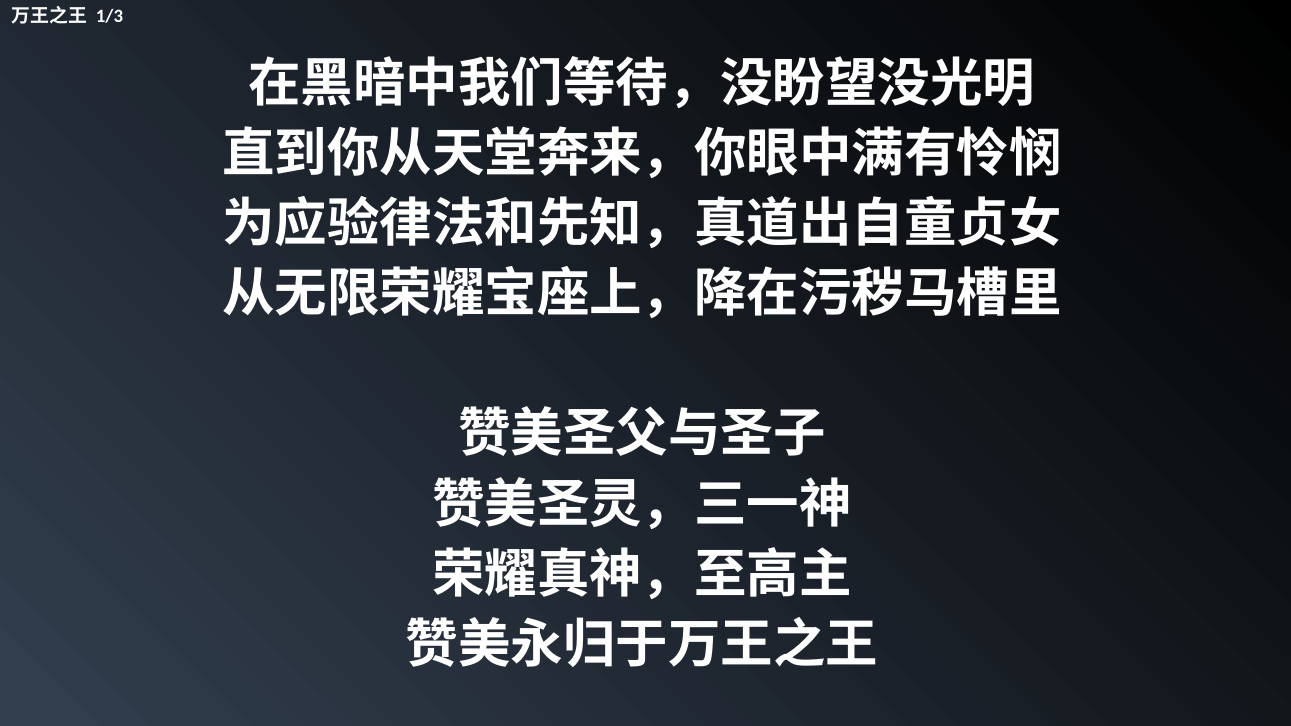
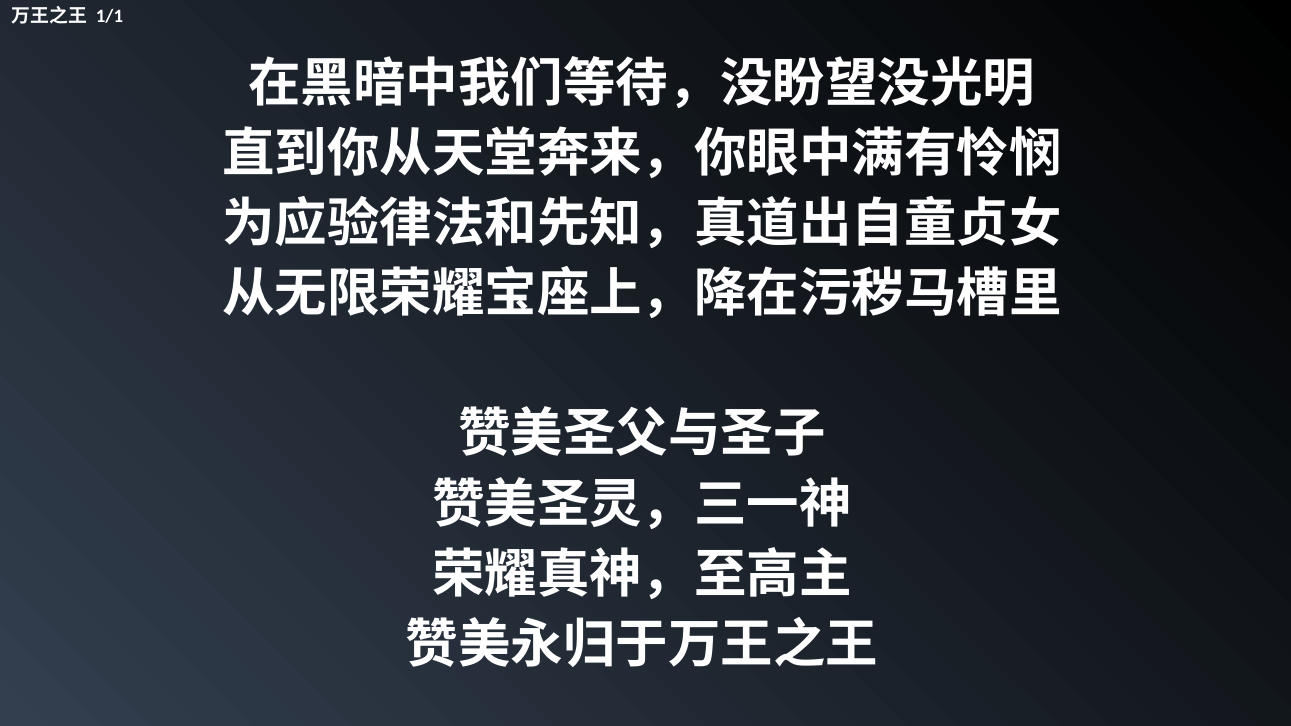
1/3: 1/3 -> 1/1 (110, 16)
